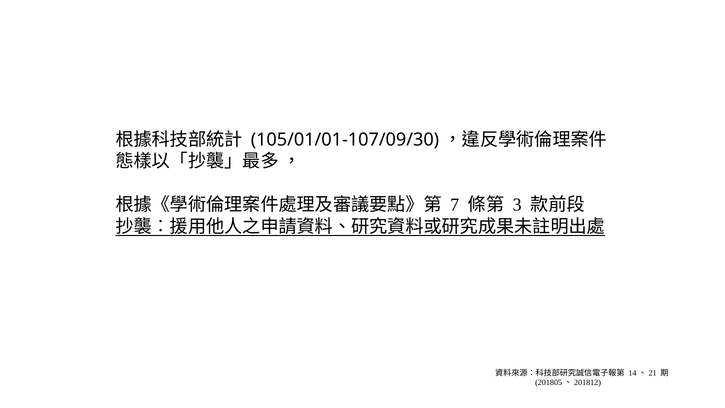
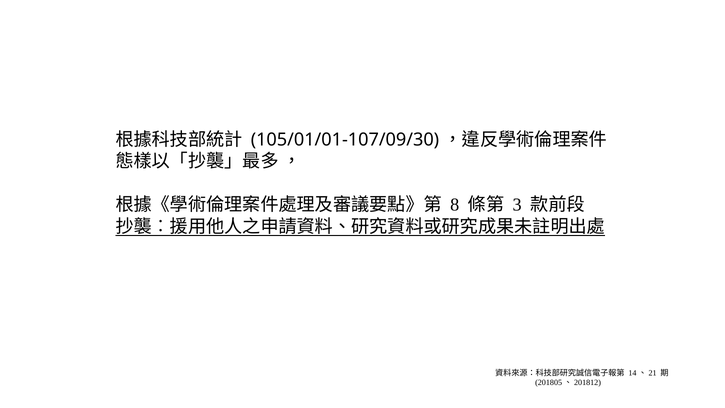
7: 7 -> 8 (455, 205)
